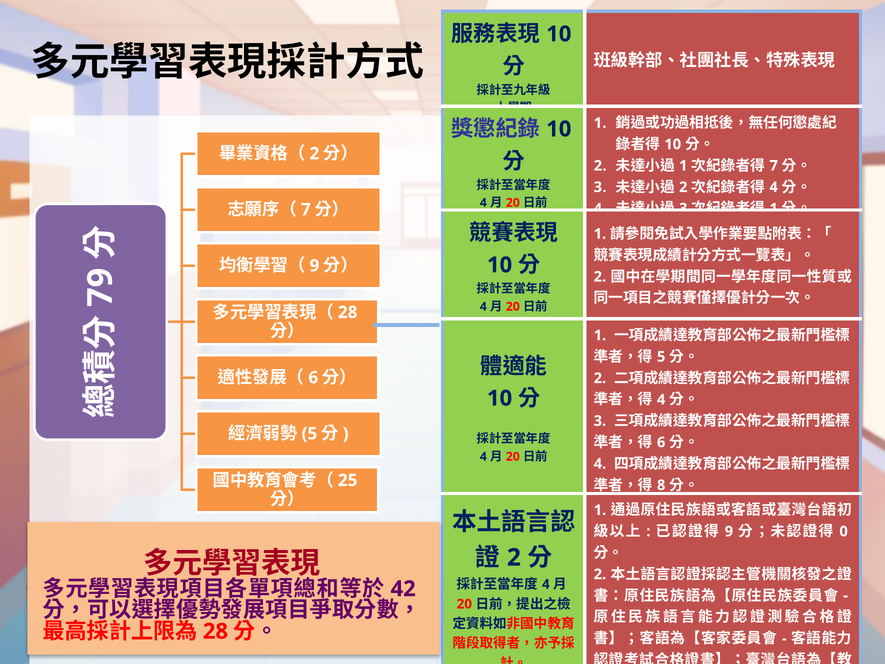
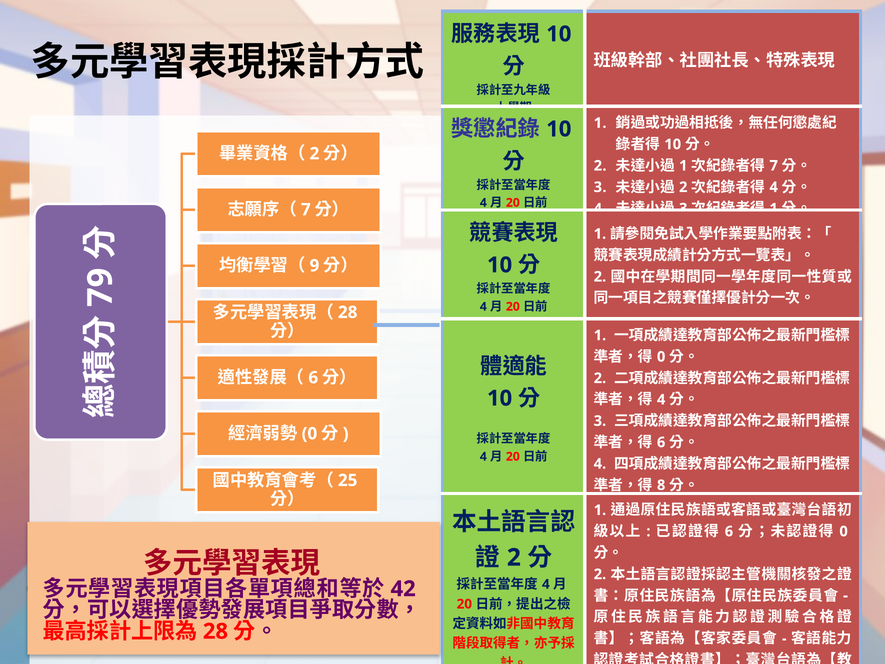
5: 5 -> 0 (661, 357)
5: 5 -> 0 (309, 434)
9: 9 -> 6 (729, 531)
